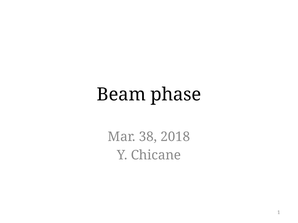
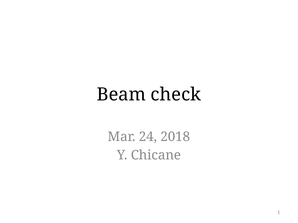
phase: phase -> check (176, 95)
38: 38 -> 24 (148, 137)
